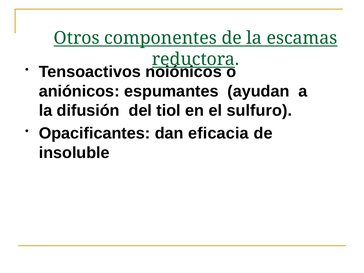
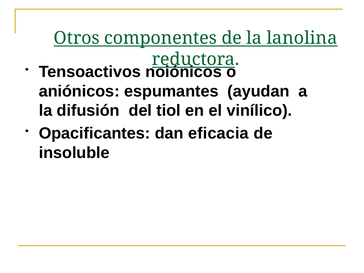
escamas: escamas -> lanolina (302, 38)
sulfuro: sulfuro -> vinílico (259, 111)
